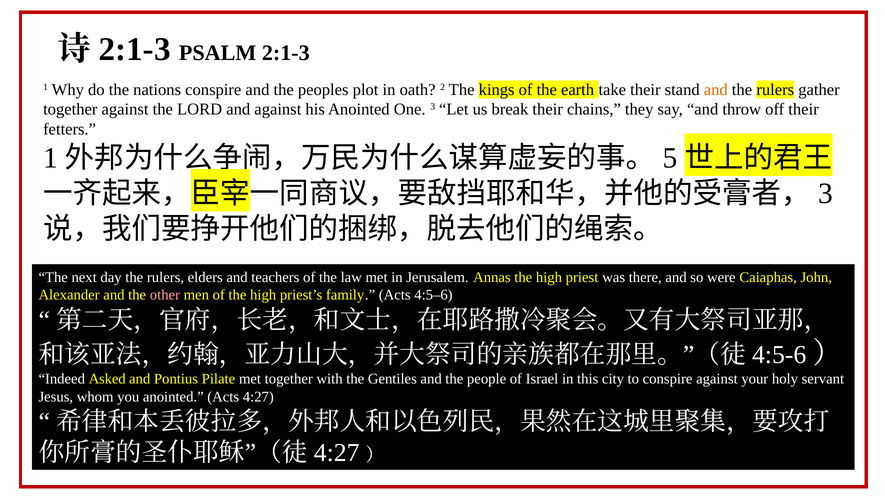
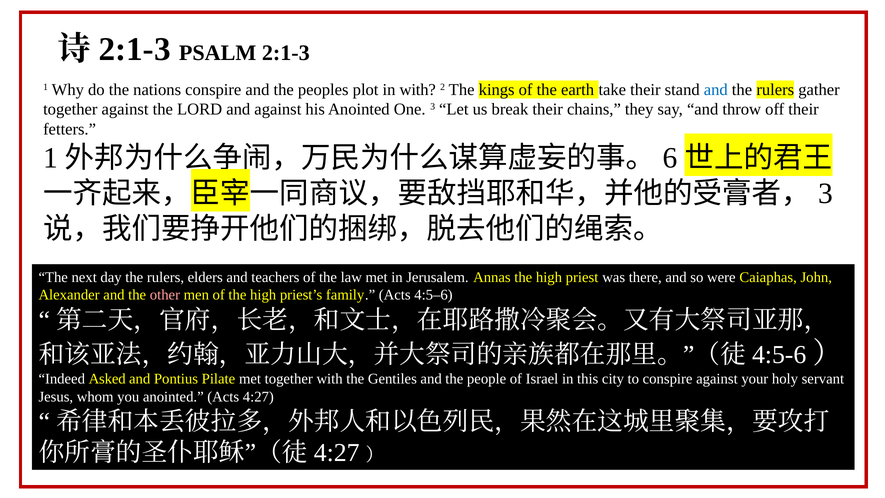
in oath: oath -> with (418, 90)
and colour: orange -> blue (716, 90)
5: 5 -> 6 (670, 158)
